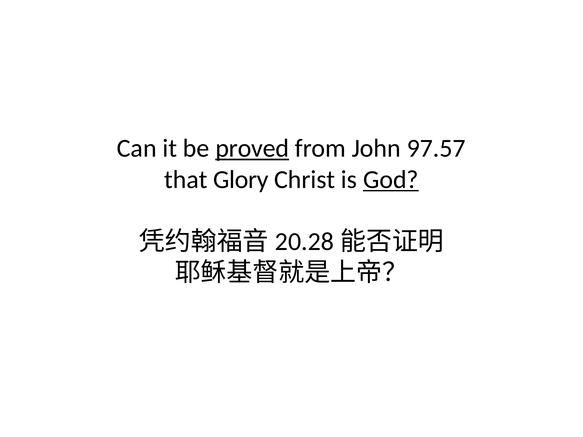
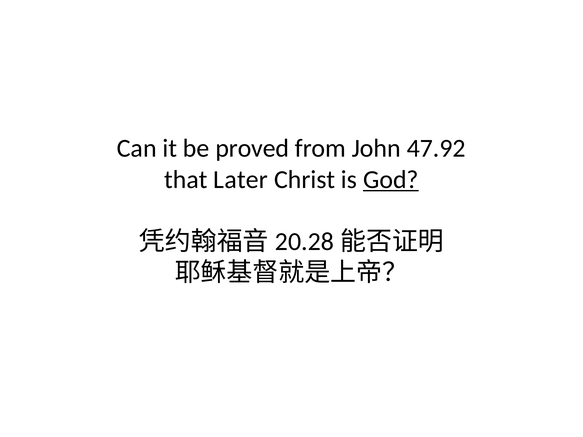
proved underline: present -> none (252, 148)
97.57: 97.57 -> 47.92 (436, 148)
Glory: Glory -> Later (241, 180)
